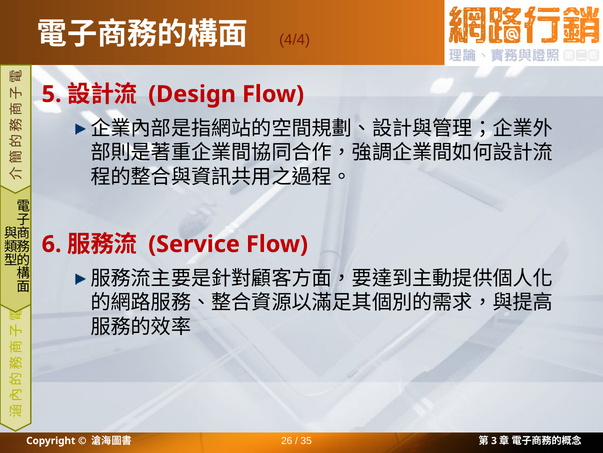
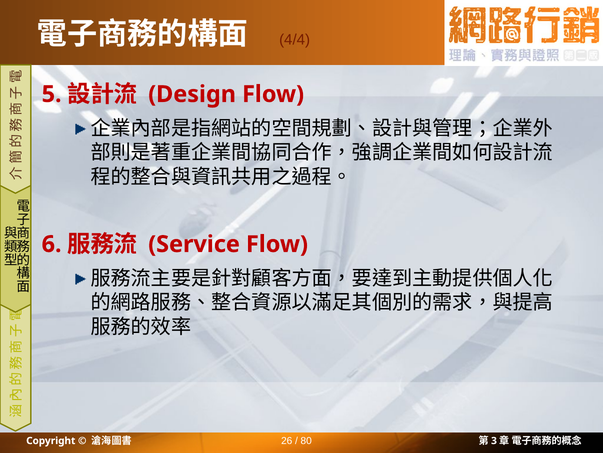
35: 35 -> 80 (306, 440)
